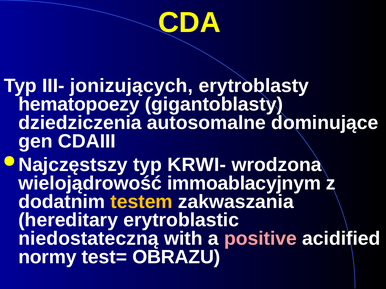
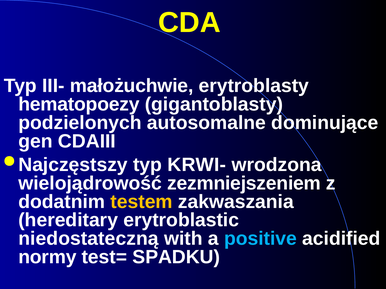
jonizujących: jonizujących -> małożuchwie (132, 86)
dziedziczenia: dziedziczenia -> podzielonych (80, 123)
immoablacyjnym: immoablacyjnym -> zezmniejszeniem (244, 183)
positive colour: pink -> light blue (260, 239)
OBRAZU: OBRAZU -> SPADKU (176, 258)
